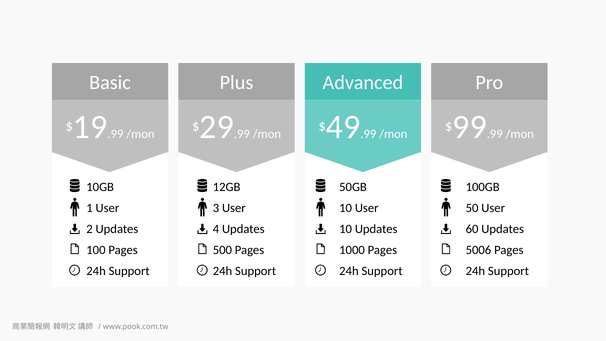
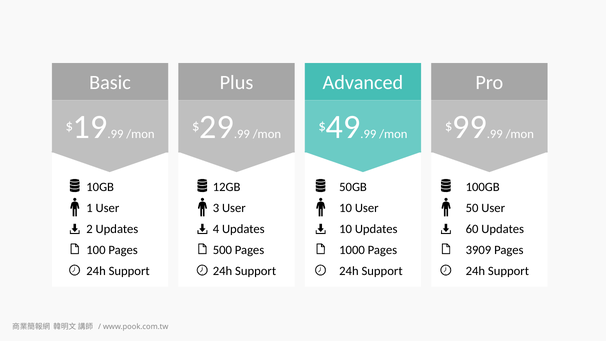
5006: 5006 -> 3909 (478, 250)
